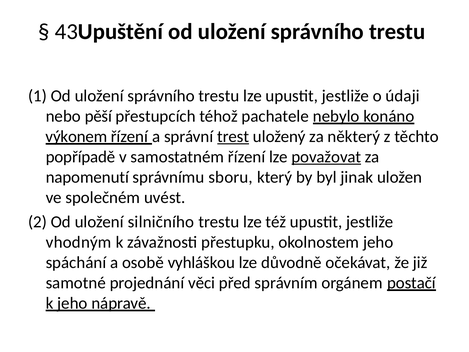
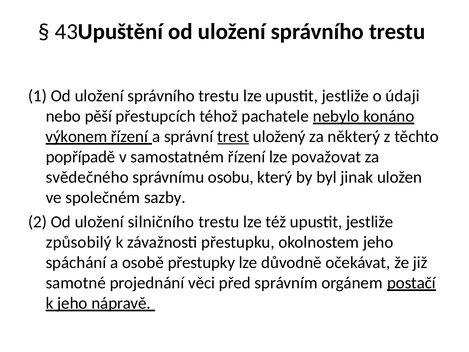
považovat underline: present -> none (326, 157)
napomenutí: napomenutí -> svědečného (87, 177)
sboru: sboru -> osobu (231, 177)
uvést: uvést -> sazby (165, 197)
vhodným: vhodným -> způsobilý (79, 242)
vyhláškou: vyhláškou -> přestupky (201, 262)
